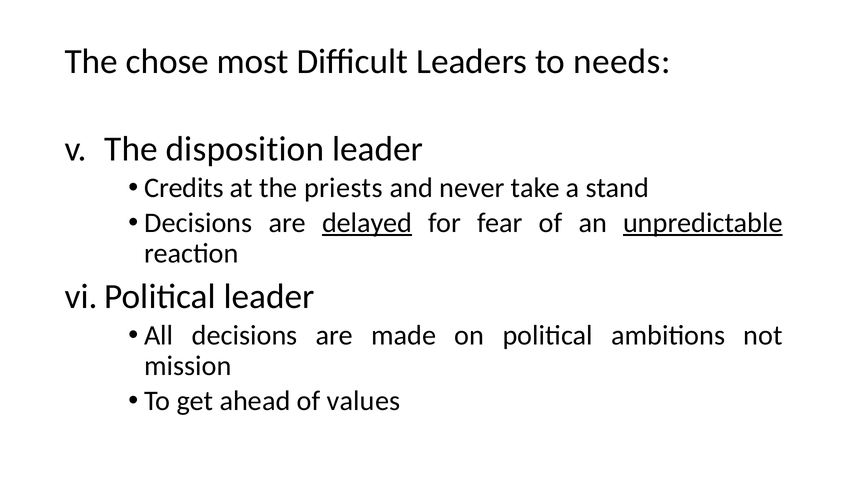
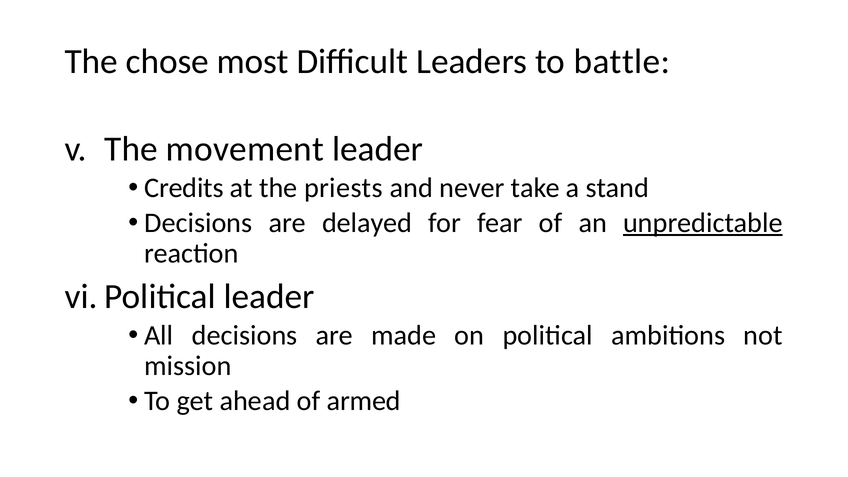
needs: needs -> battle (622, 62)
disposition: disposition -> movement (245, 149)
delayed underline: present -> none (367, 223)
values: values -> armed (364, 401)
